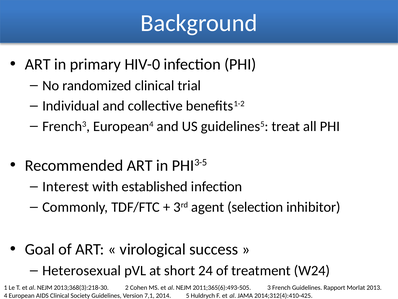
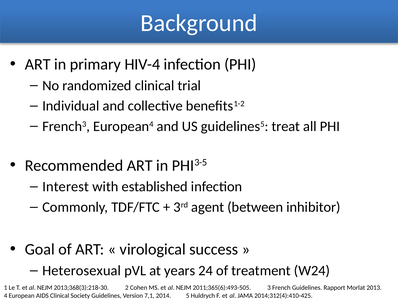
HIV-0: HIV-0 -> HIV-4 (142, 64)
selection: selection -> between (255, 207)
short: short -> years (180, 270)
